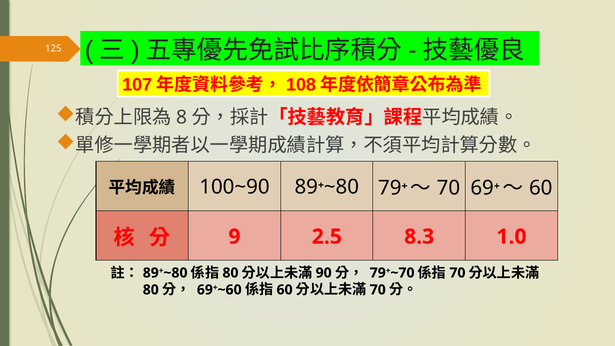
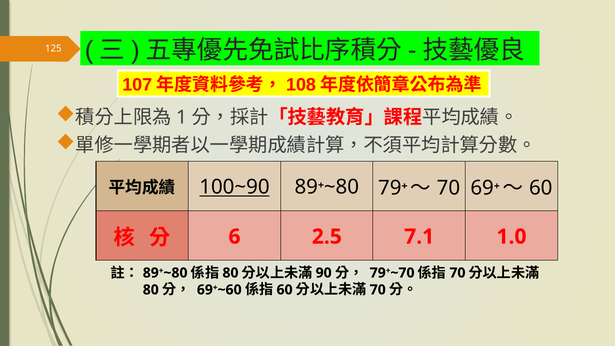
8: 8 -> 1 (182, 117)
100~90 underline: none -> present (234, 187)
9: 9 -> 6 (235, 237)
8.3: 8.3 -> 7.1 (419, 237)
